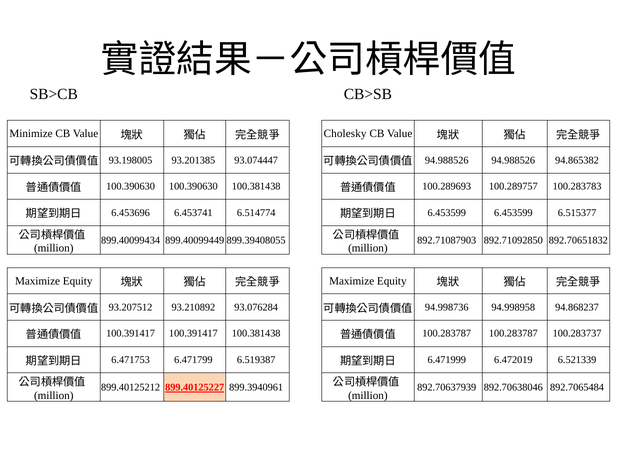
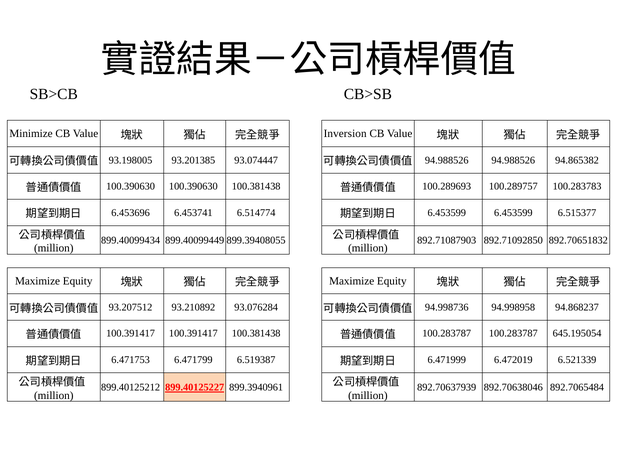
Cholesky: Cholesky -> Inversion (345, 134)
100.283737: 100.283737 -> 645.195054 (577, 333)
